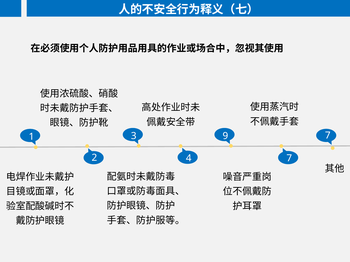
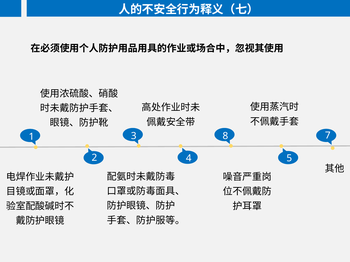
9: 9 -> 8 (225, 136)
4 7: 7 -> 5 (289, 158)
